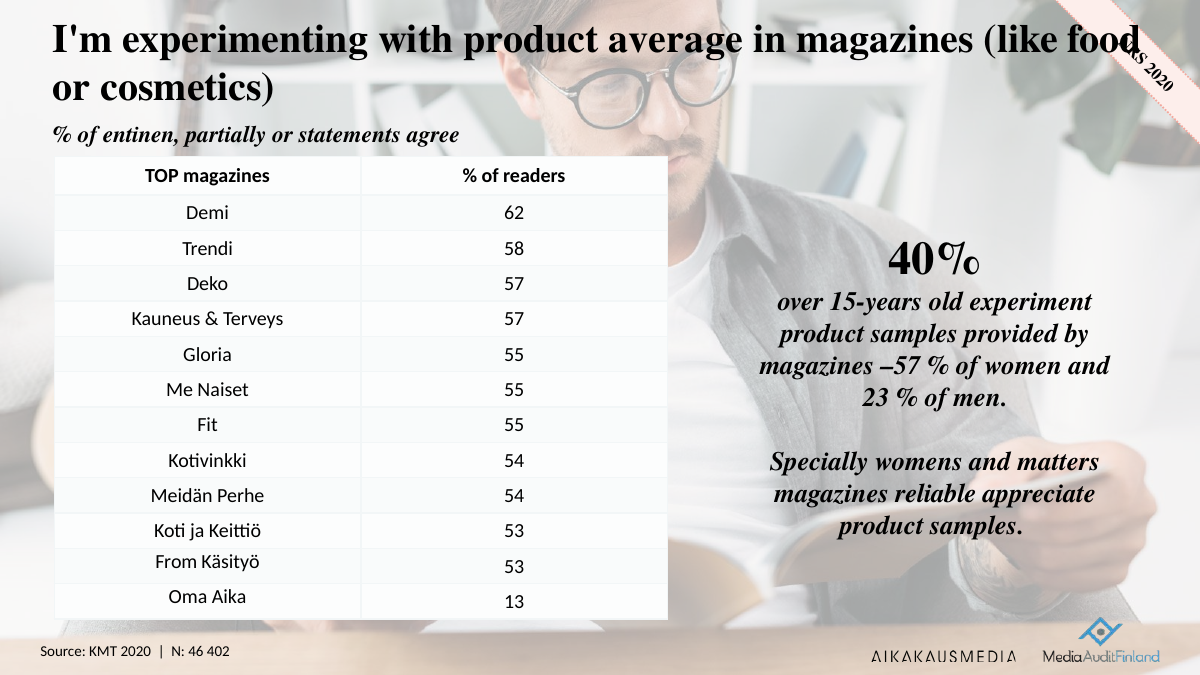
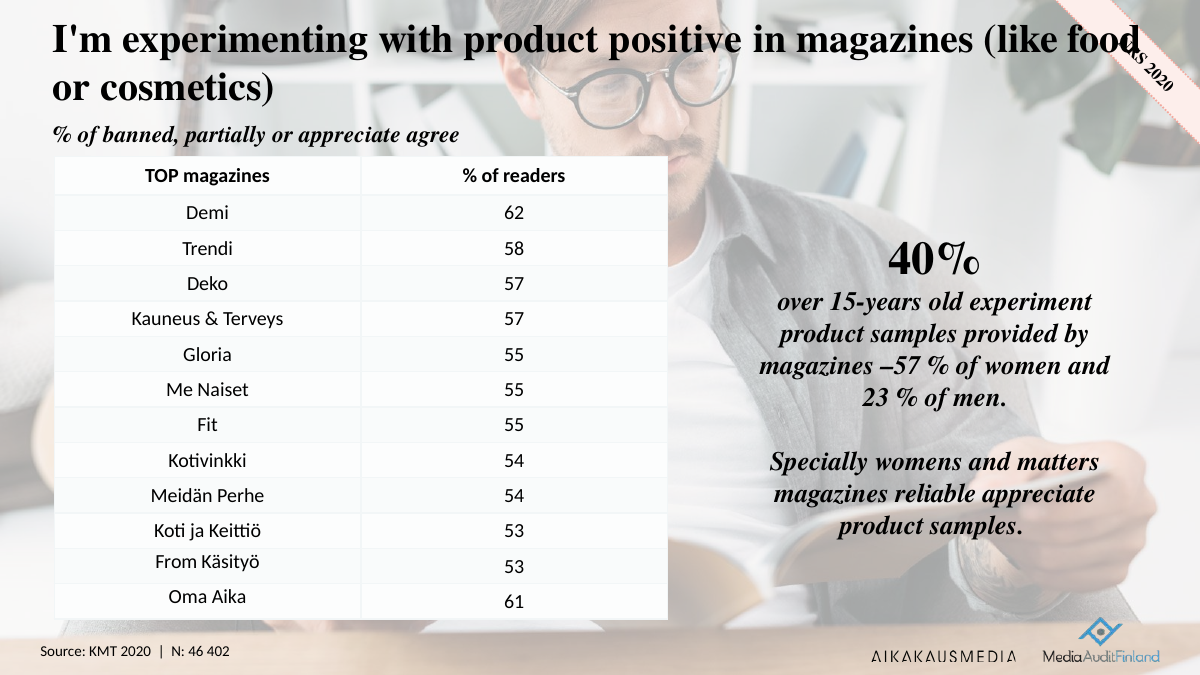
average: average -> positive (676, 39)
entinen: entinen -> banned (142, 134)
or statements: statements -> appreciate (350, 134)
13: 13 -> 61 (514, 602)
